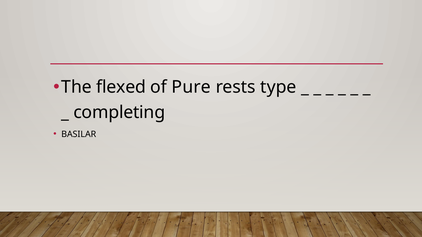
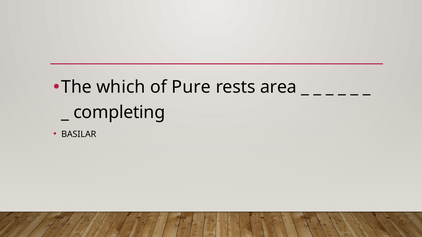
flexed: flexed -> which (121, 87)
type: type -> area (279, 87)
